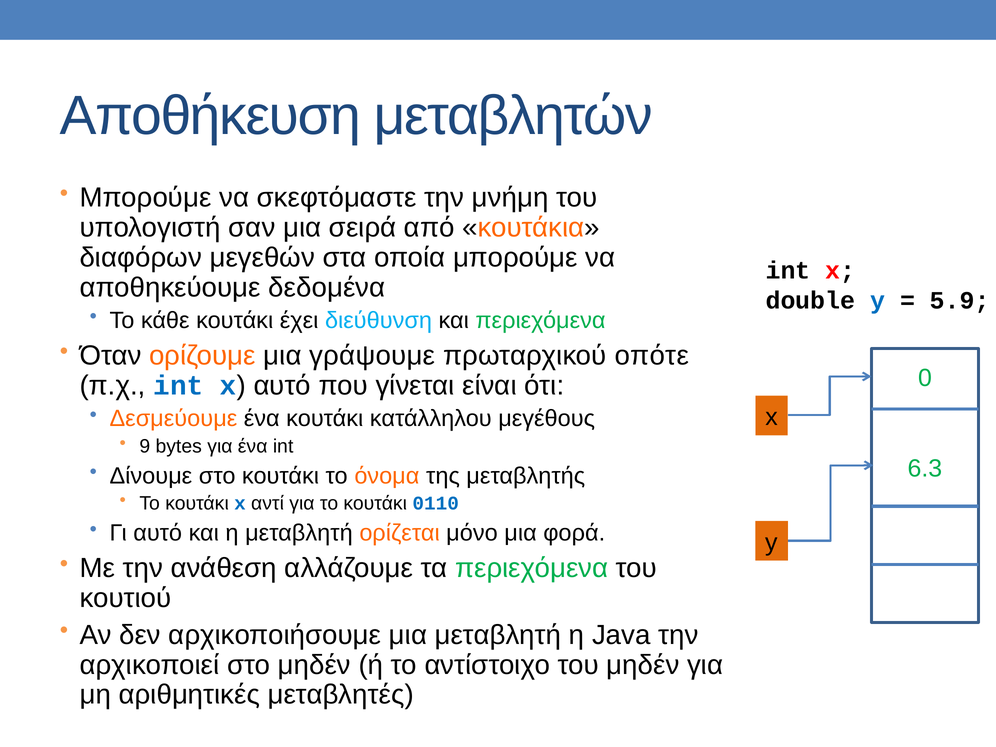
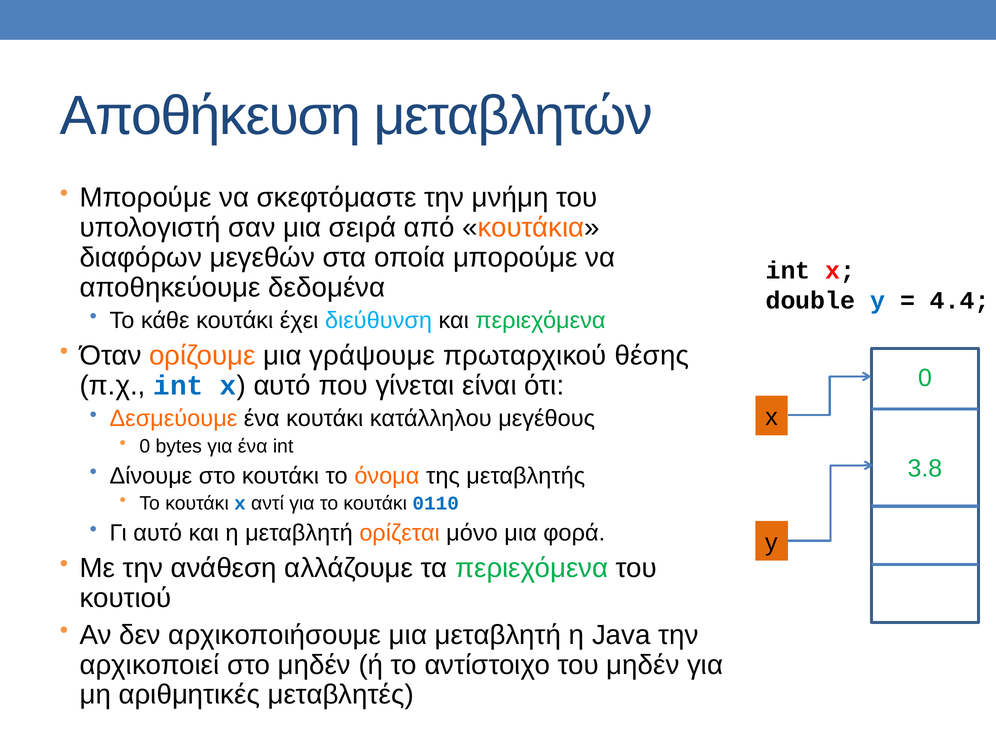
5.9: 5.9 -> 4.4 (960, 300)
οπότε: οπότε -> θέσης (652, 356)
9: 9 -> 0 (145, 446)
6.3: 6.3 -> 3.8 (925, 468)
